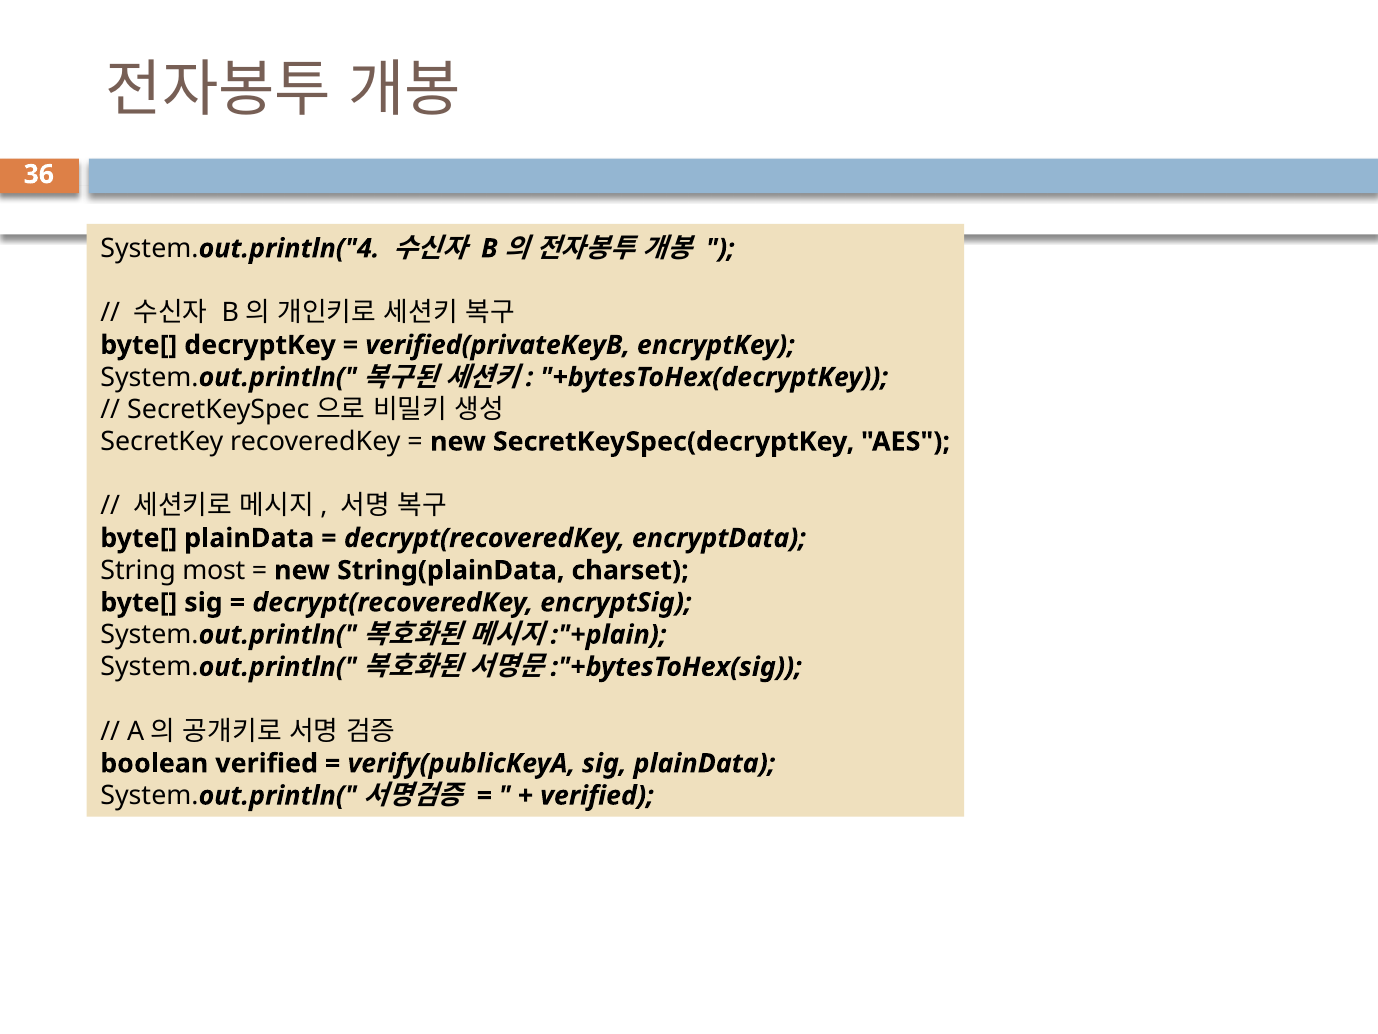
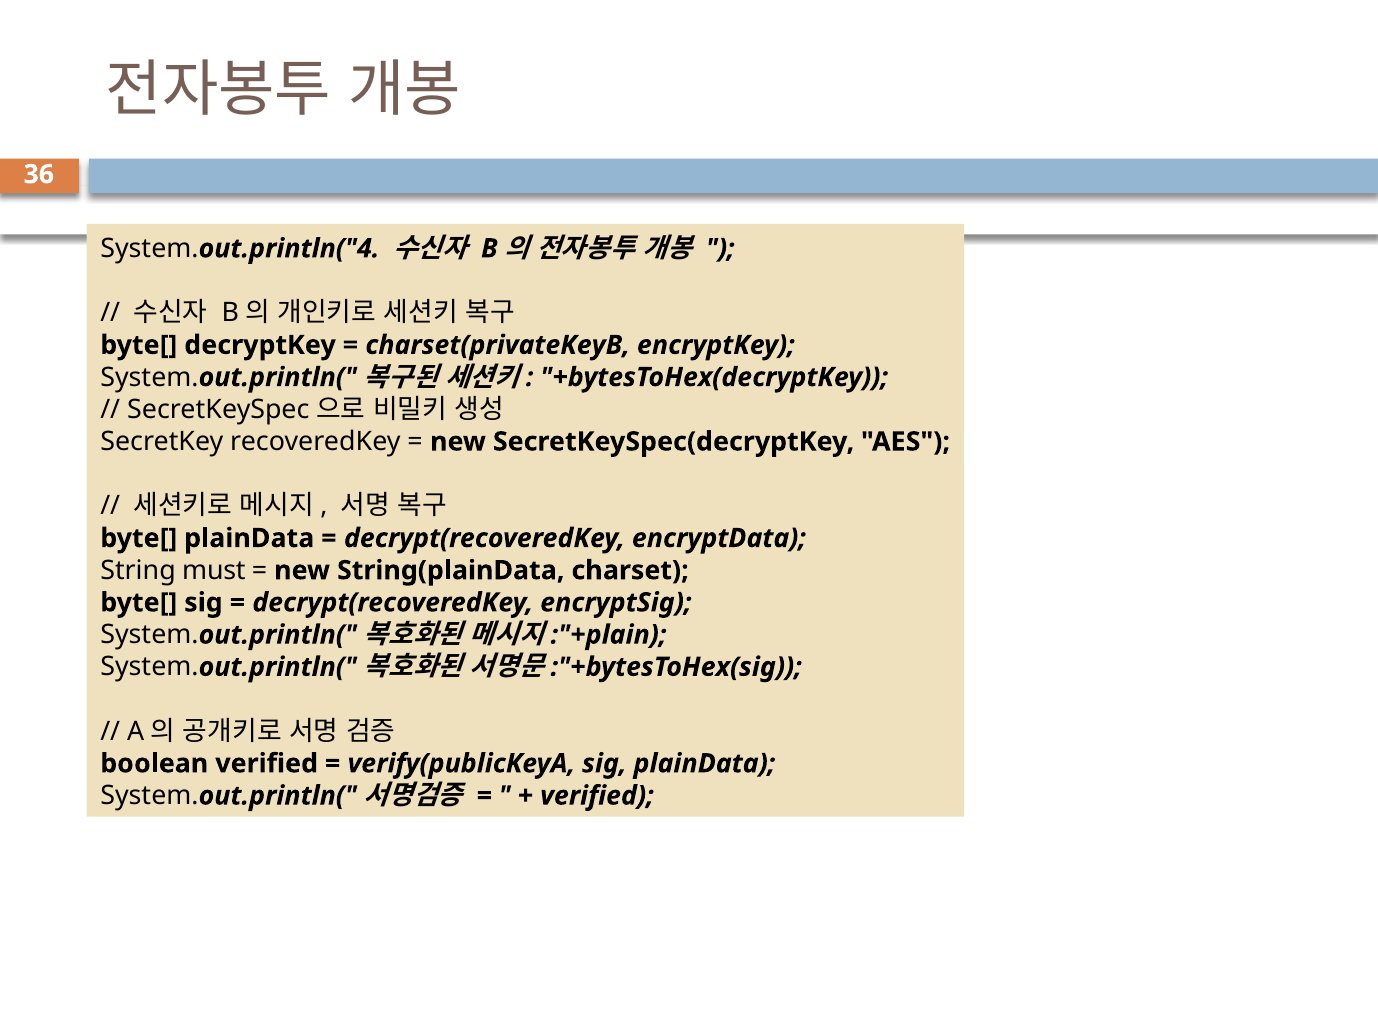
verified(privateKeyB: verified(privateKeyB -> charset(privateKeyB (498, 345)
most: most -> must (214, 570)
